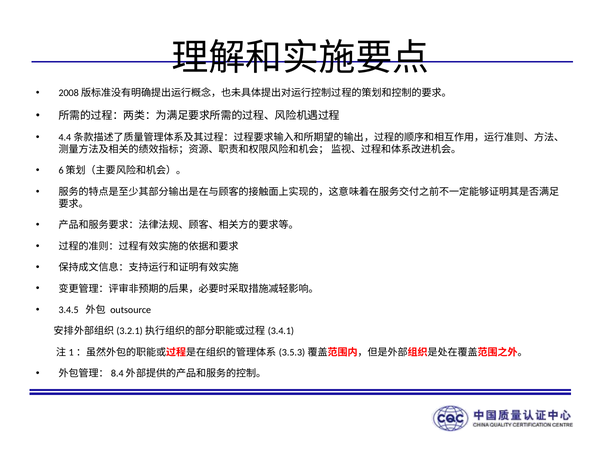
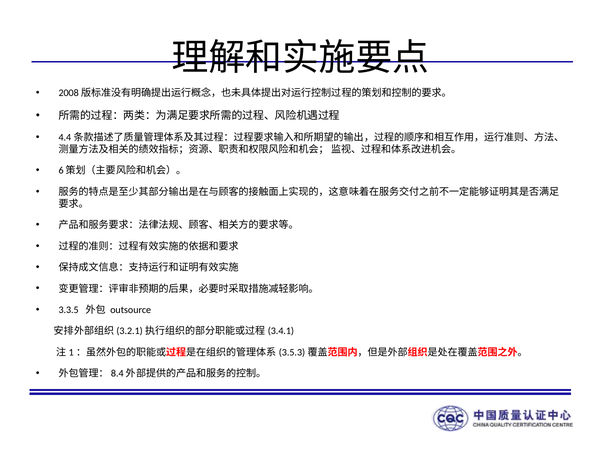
3.4.5: 3.4.5 -> 3.3.5 (69, 310)
